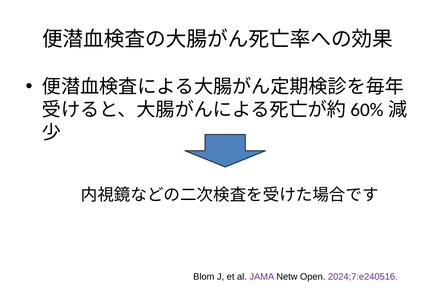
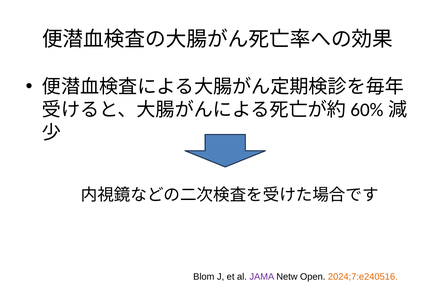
2024;7:e240516 colour: purple -> orange (363, 277)
